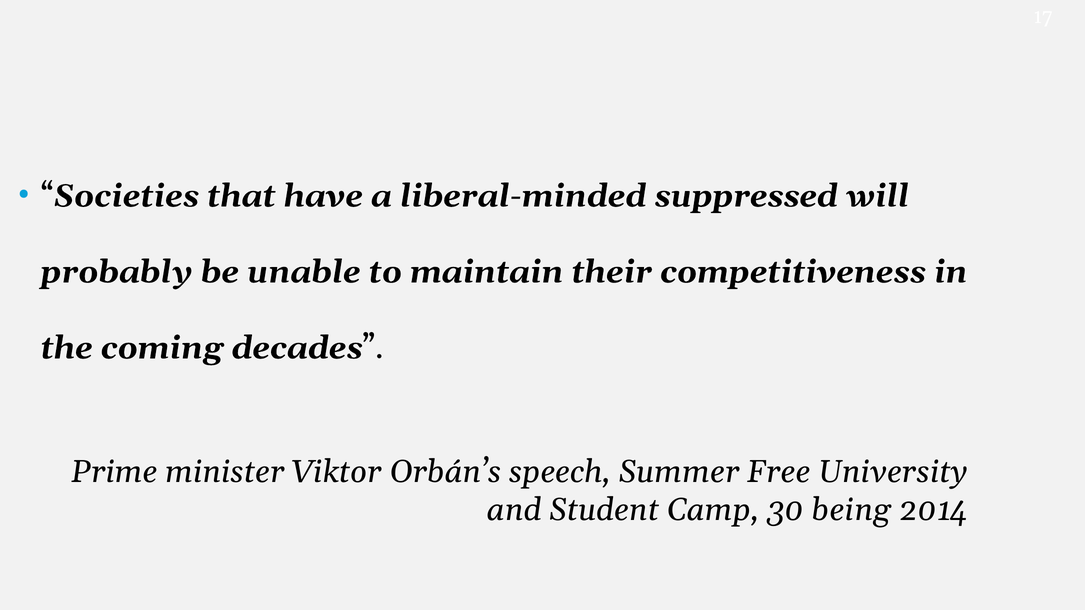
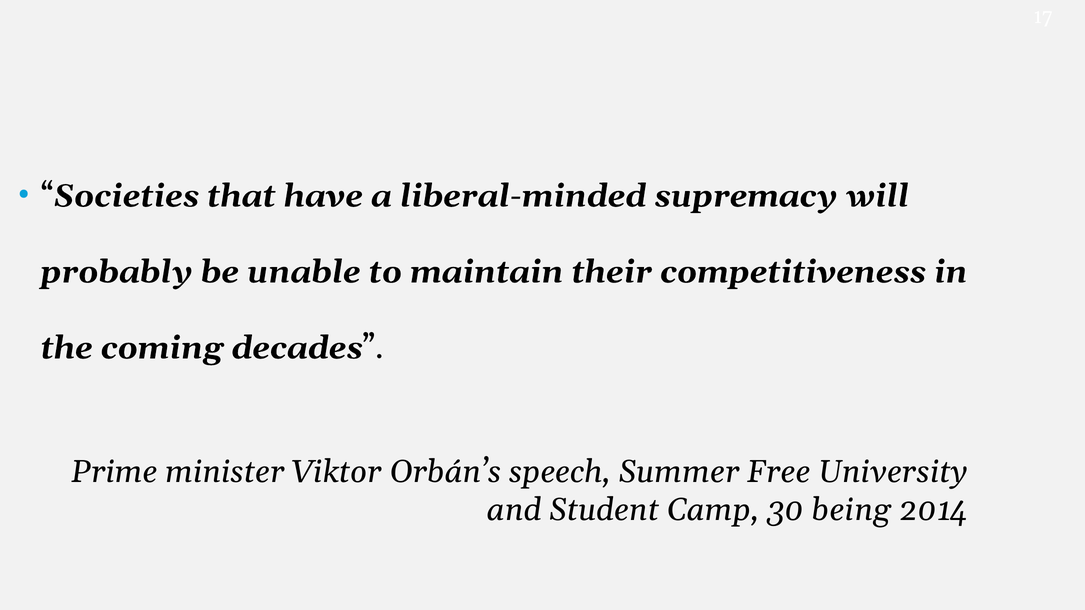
suppressed: suppressed -> supremacy (746, 196)
